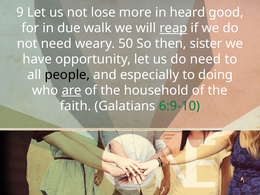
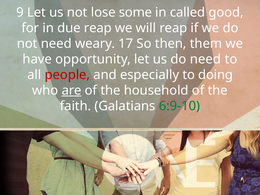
more: more -> some (135, 12)
heard: heard -> called (187, 12)
due walk: walk -> reap (98, 28)
reap underline: present -> none (173, 28)
50: 50 -> 17 (126, 44)
sister: sister -> them (206, 44)
people colour: black -> red (67, 75)
